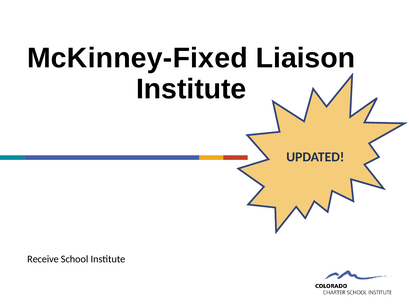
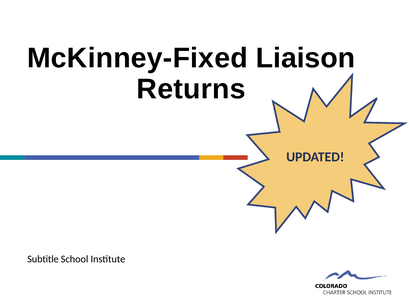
Institute: Institute -> Returns (191, 89)
Receive: Receive -> Subtitle (43, 259)
